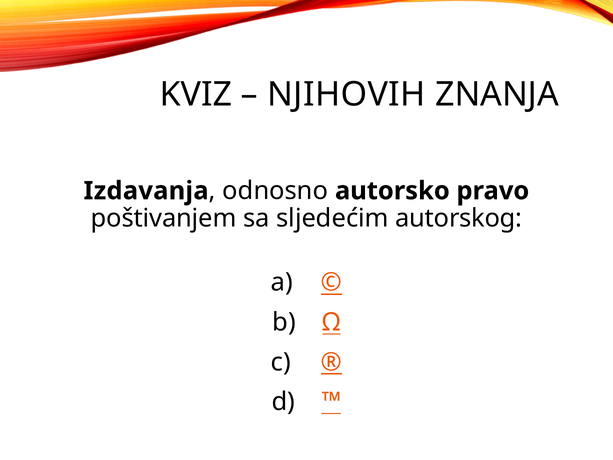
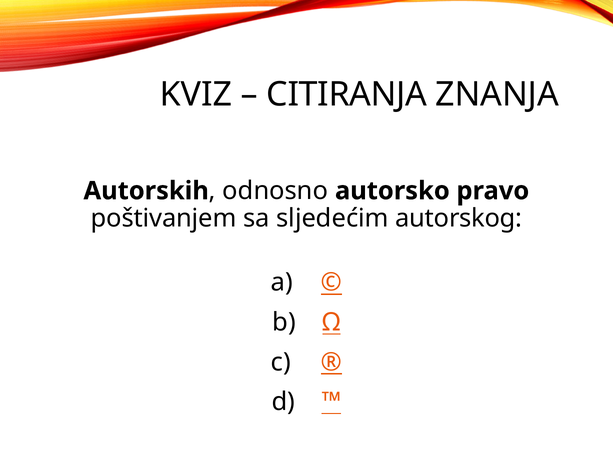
NJIHOVIH: NJIHOVIH -> CITIRANJA (347, 94)
Izdavanja: Izdavanja -> Autorskih (146, 191)
